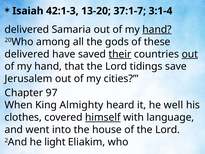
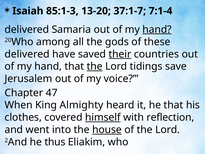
42:1-3: 42:1-3 -> 85:1-3 (62, 11)
3:1-4: 3:1-4 -> 7:1-4 (161, 11)
out underline: present -> none (190, 54)
the underline: none -> present (95, 66)
cities: cities -> voice (121, 79)
97: 97 -> 47 (52, 93)
he well: well -> that (173, 105)
language: language -> reflection (170, 117)
house underline: none -> present (107, 130)
light: light -> thus (55, 142)
